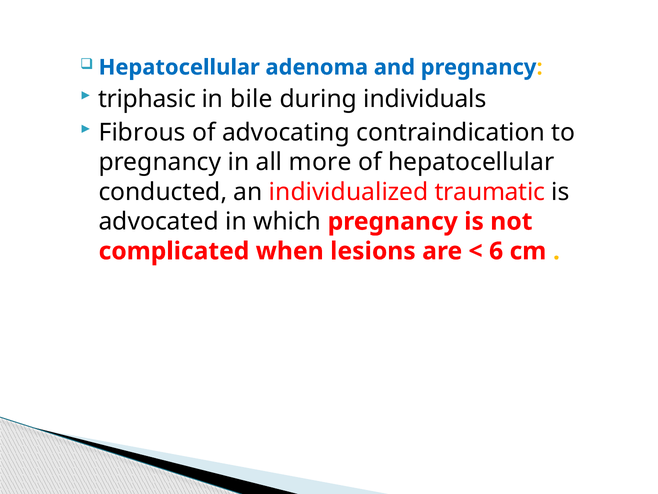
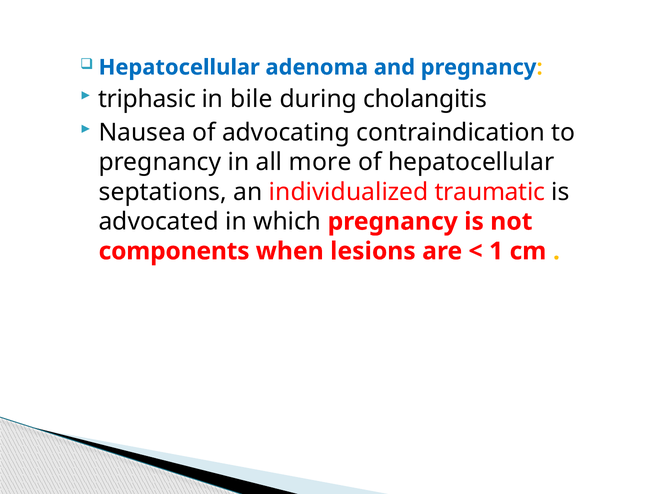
individuals: individuals -> cholangitis (425, 99)
Fibrous: Fibrous -> Nausea (142, 132)
conducted: conducted -> septations (163, 192)
complicated: complicated -> components (174, 251)
6: 6 -> 1 (496, 251)
